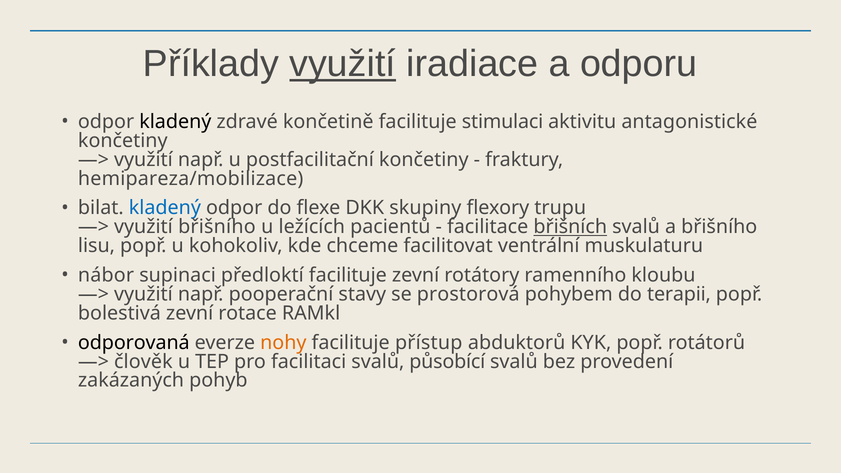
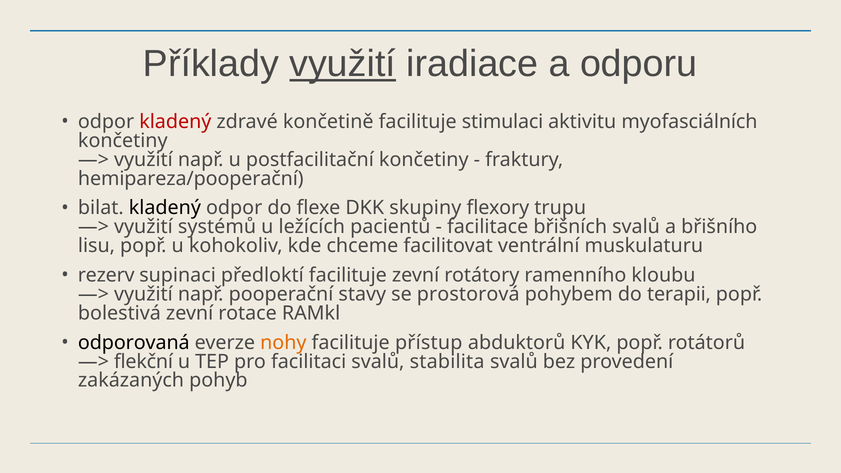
kladený colour: black -> red (175, 122)
antagonistické: antagonistické -> myofasciálních (689, 122)
hemipareza/mobilizace: hemipareza/mobilizace -> hemipareza/pooperační (191, 179)
kladený colour: blue -> black (165, 208)
využití břišního: břišního -> systémů (217, 227)
břišních underline: present -> none (570, 227)
nábor: nábor -> rezerv (106, 275)
člověk: člověk -> flekční (144, 362)
působící: působící -> stabilita (447, 362)
